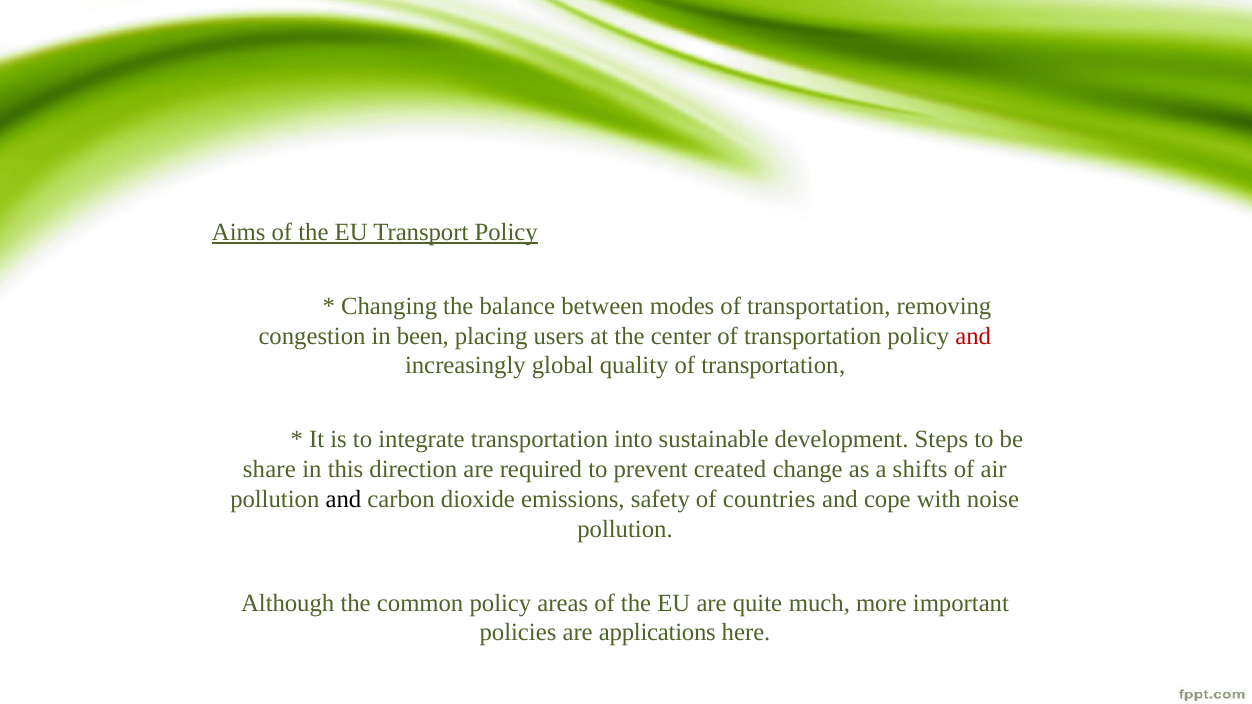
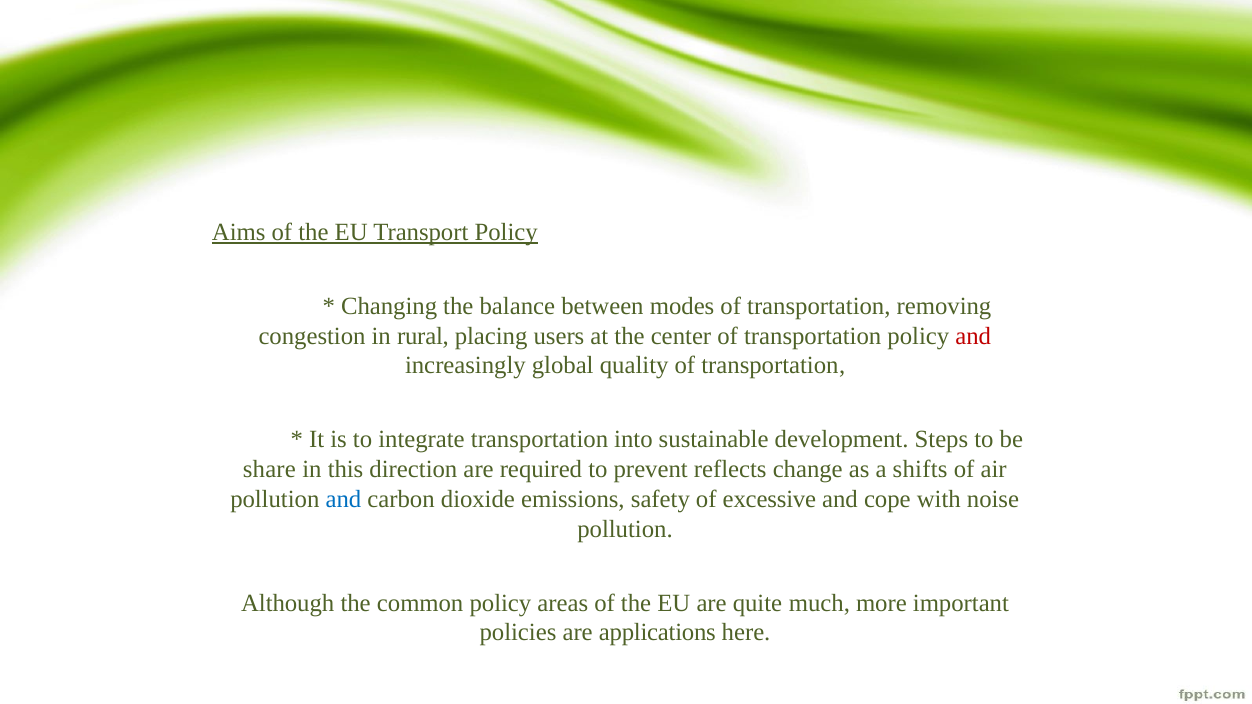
been: been -> rural (423, 336)
created: created -> reflects (730, 470)
and colour: black -> blue (343, 499)
countries: countries -> excessive (769, 499)
